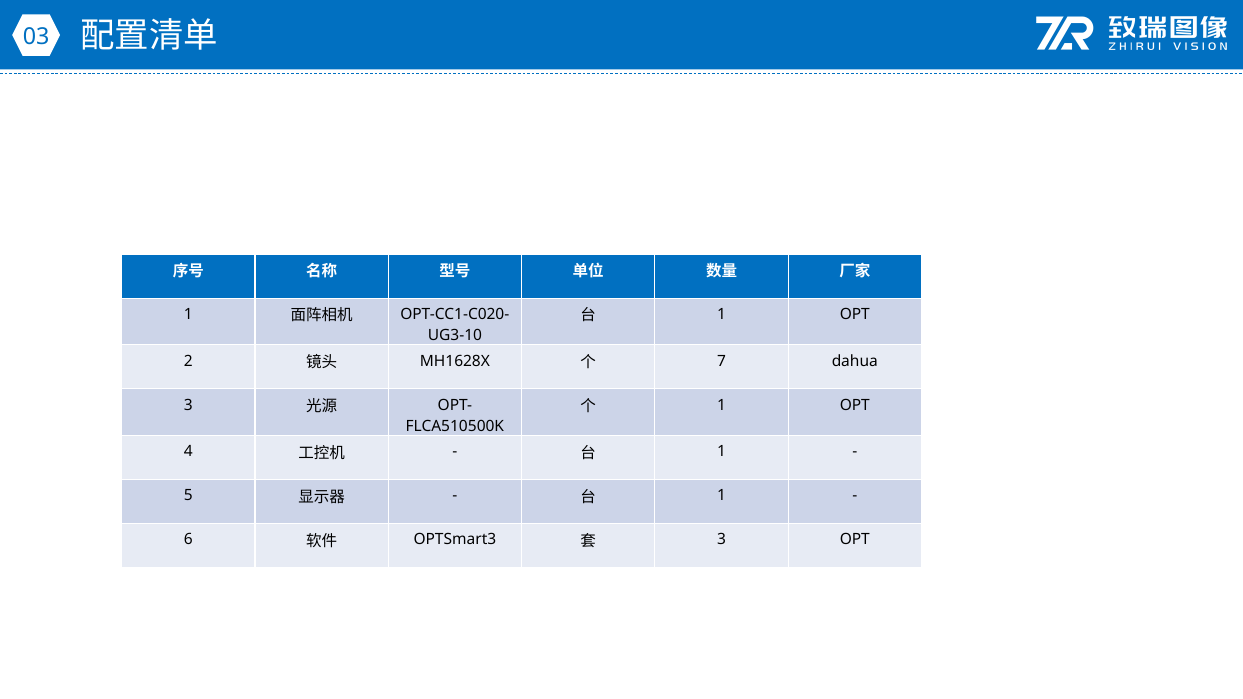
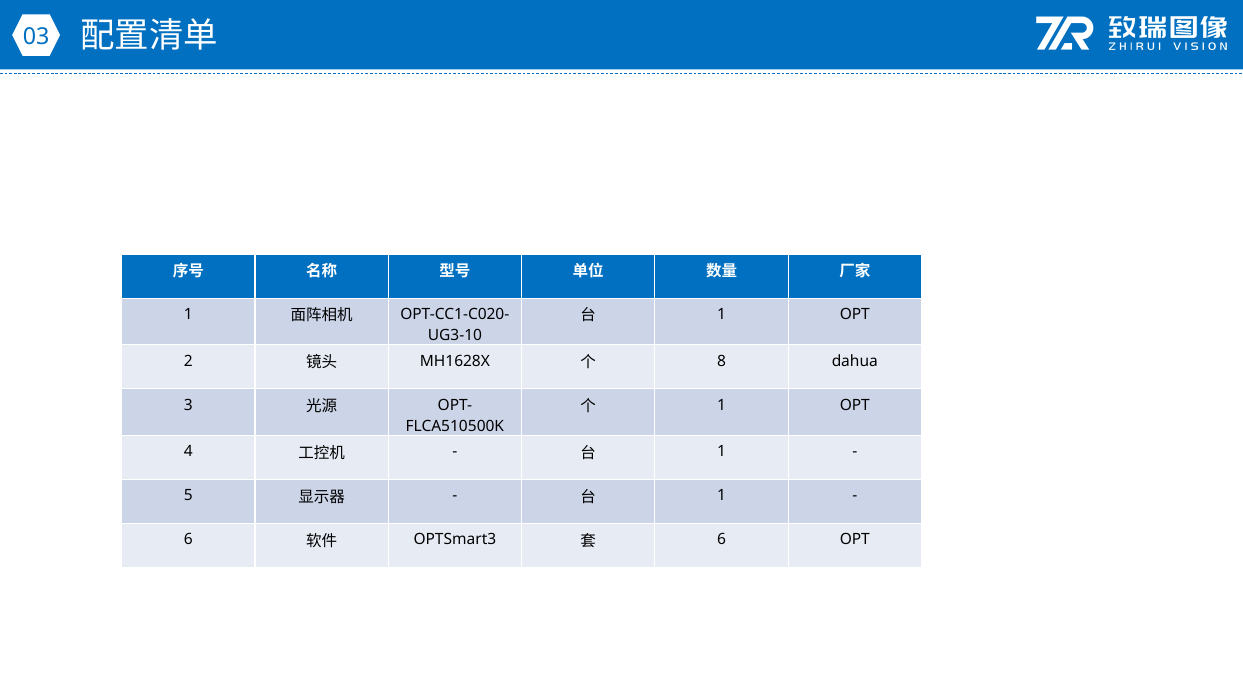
7: 7 -> 8 (722, 361)
3: 3 -> 6 (722, 540)
